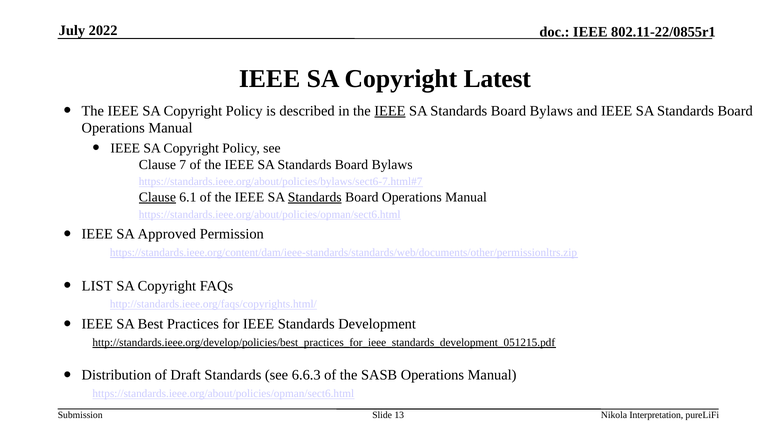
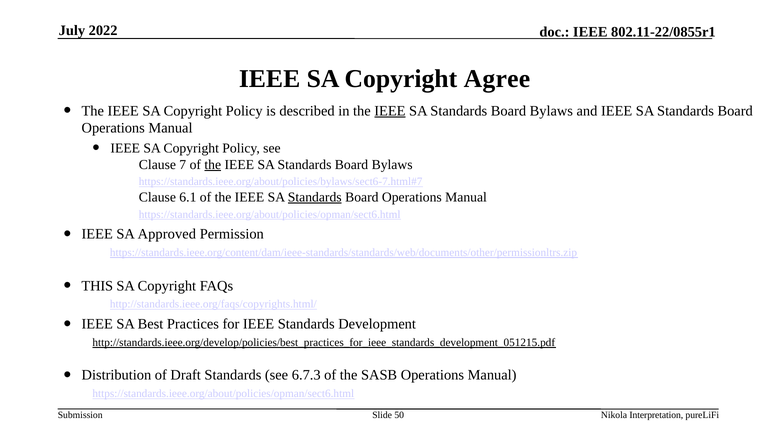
Latest: Latest -> Agree (497, 79)
the underline: none -> present (213, 165)
Clause underline: present -> none (157, 197)
LIST: LIST -> THIS (97, 286)
6.6.3: 6.6.3 -> 6.7.3 (306, 375)
13: 13 -> 50 (399, 415)
